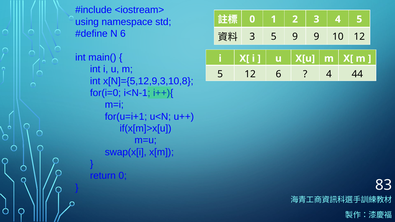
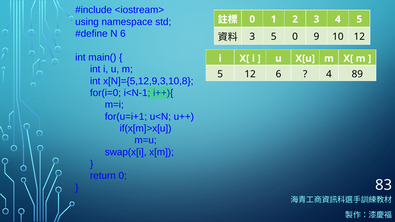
5 9: 9 -> 0 (295, 37)
44: 44 -> 89 (357, 74)
